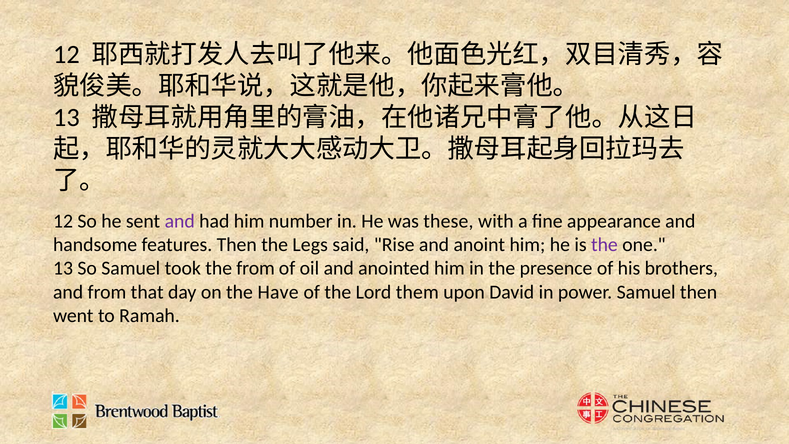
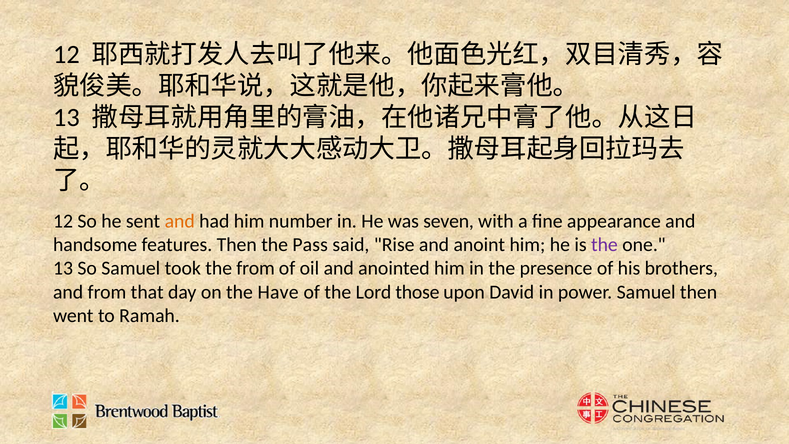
and colour: purple -> orange (180, 221)
these: these -> seven (449, 221)
Legs: Legs -> Pass (310, 245)
them: them -> those (417, 292)
